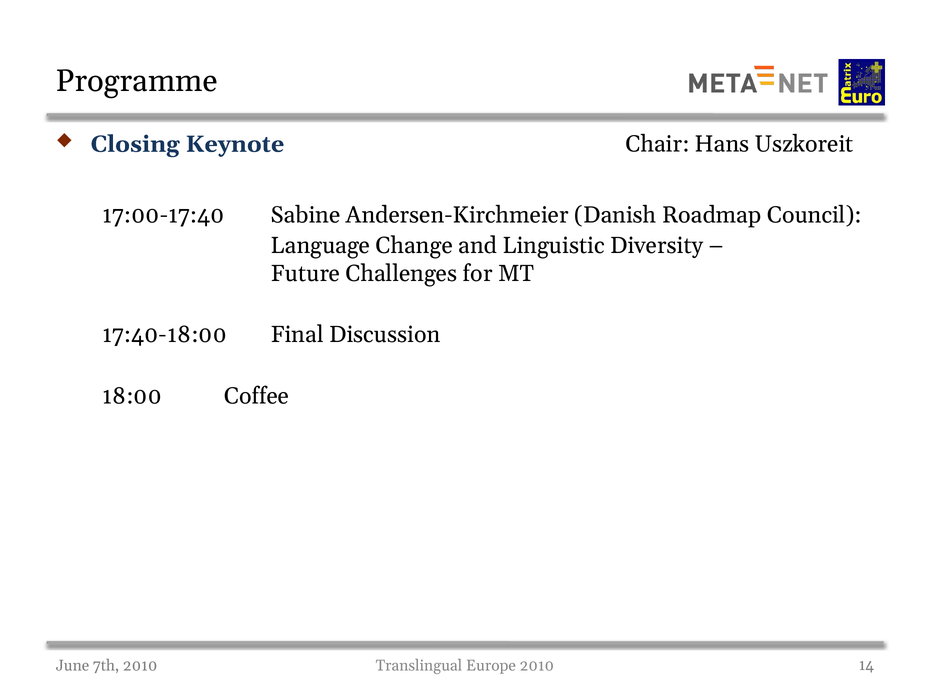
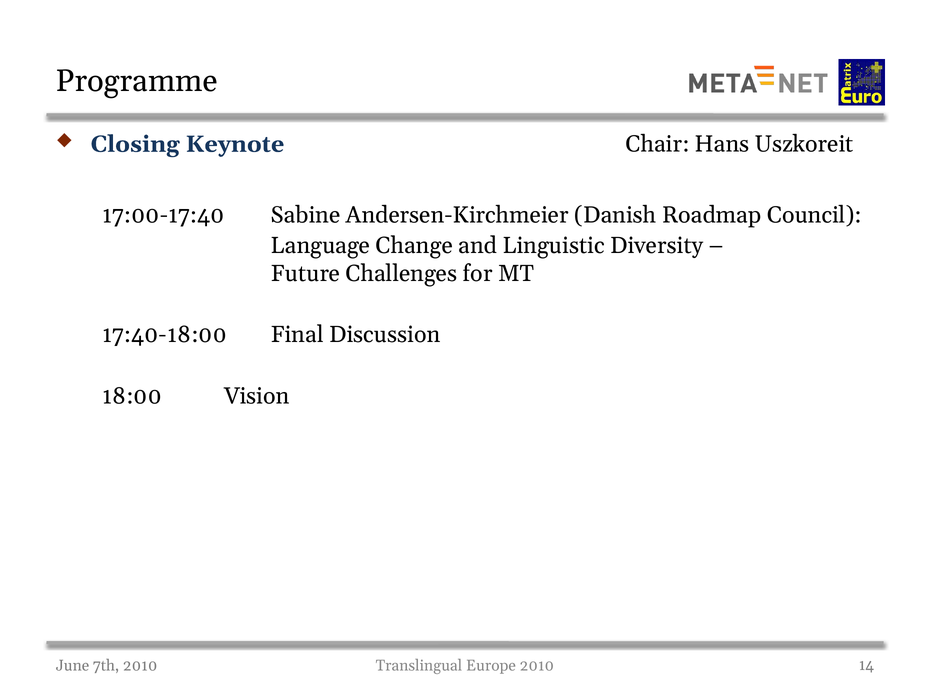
Coffee: Coffee -> Vision (257, 396)
